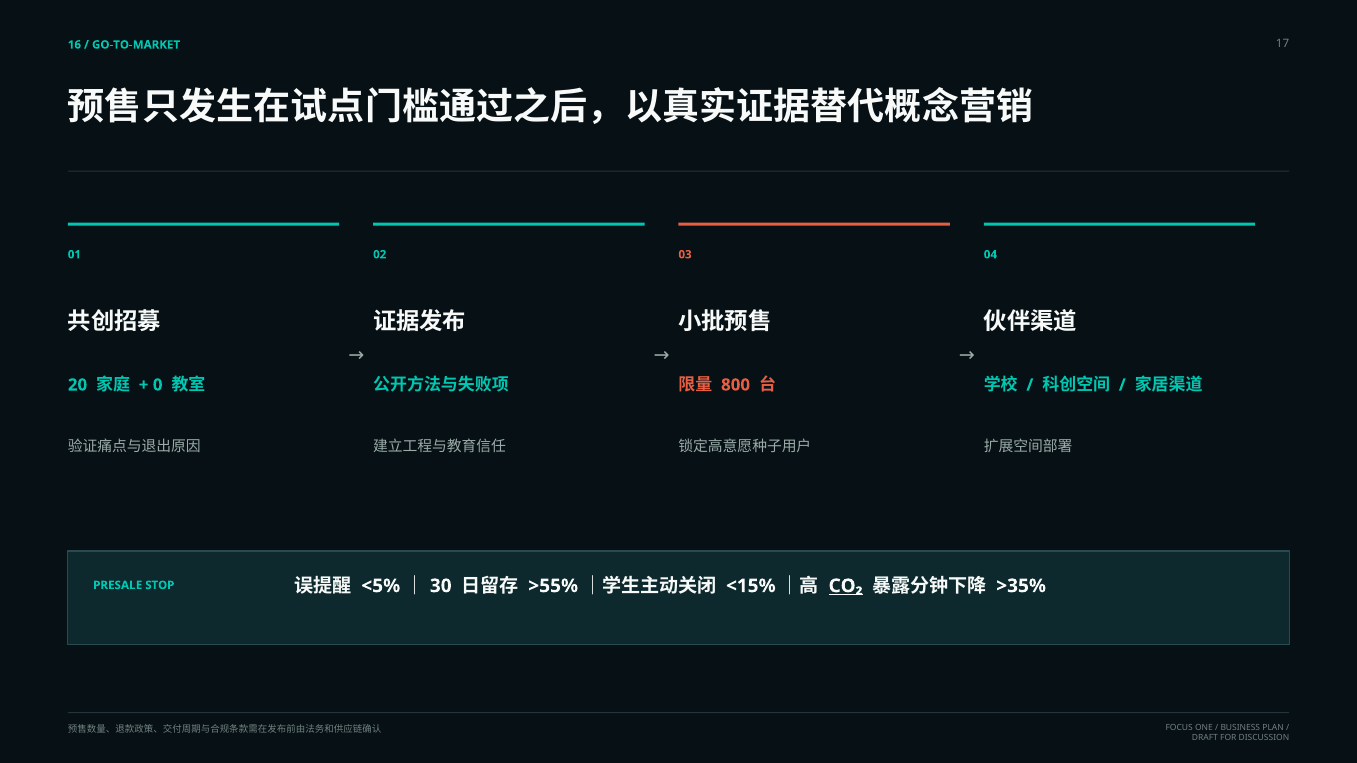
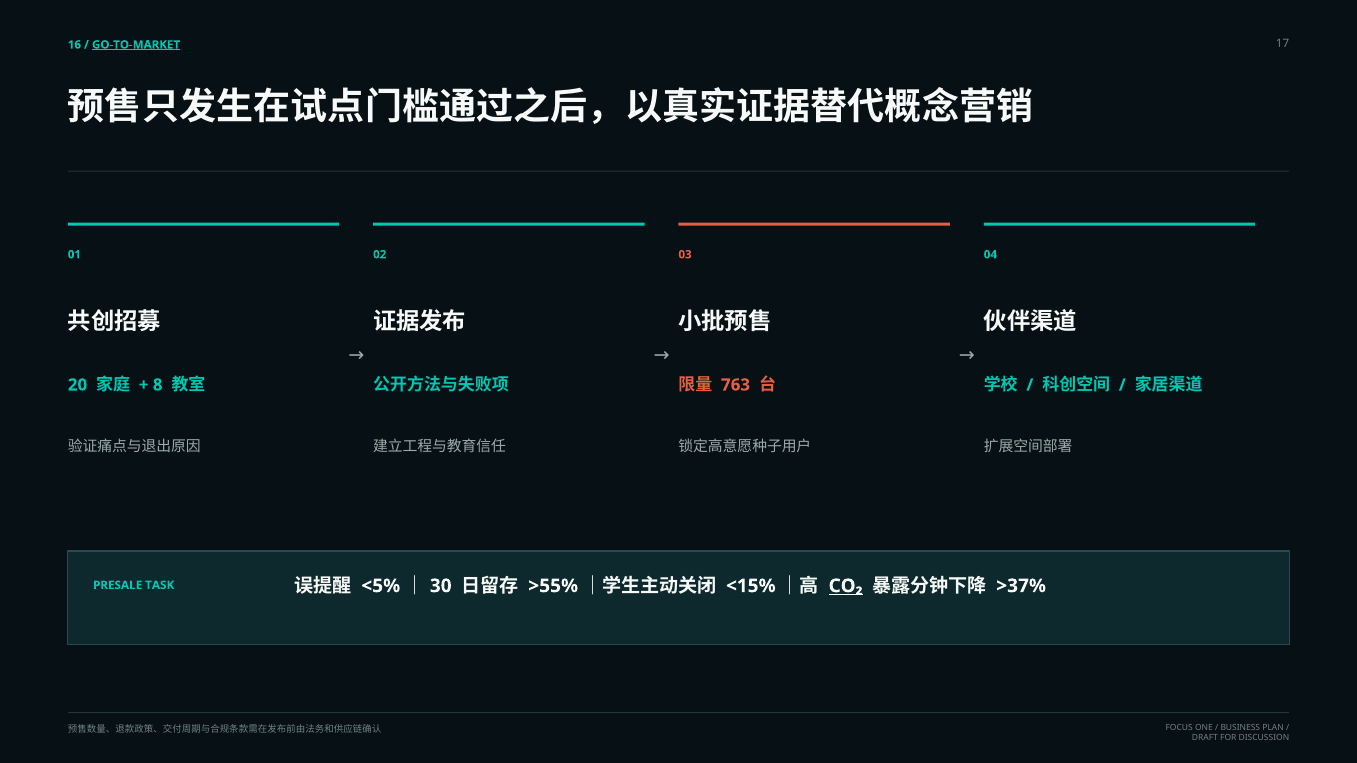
GO-TO-MARKET underline: none -> present (136, 45)
800: 800 -> 763 (736, 385)
0: 0 -> 8 (158, 385)
STOP: STOP -> TASK (160, 585)
>35%: >35% -> >37% (1021, 586)
